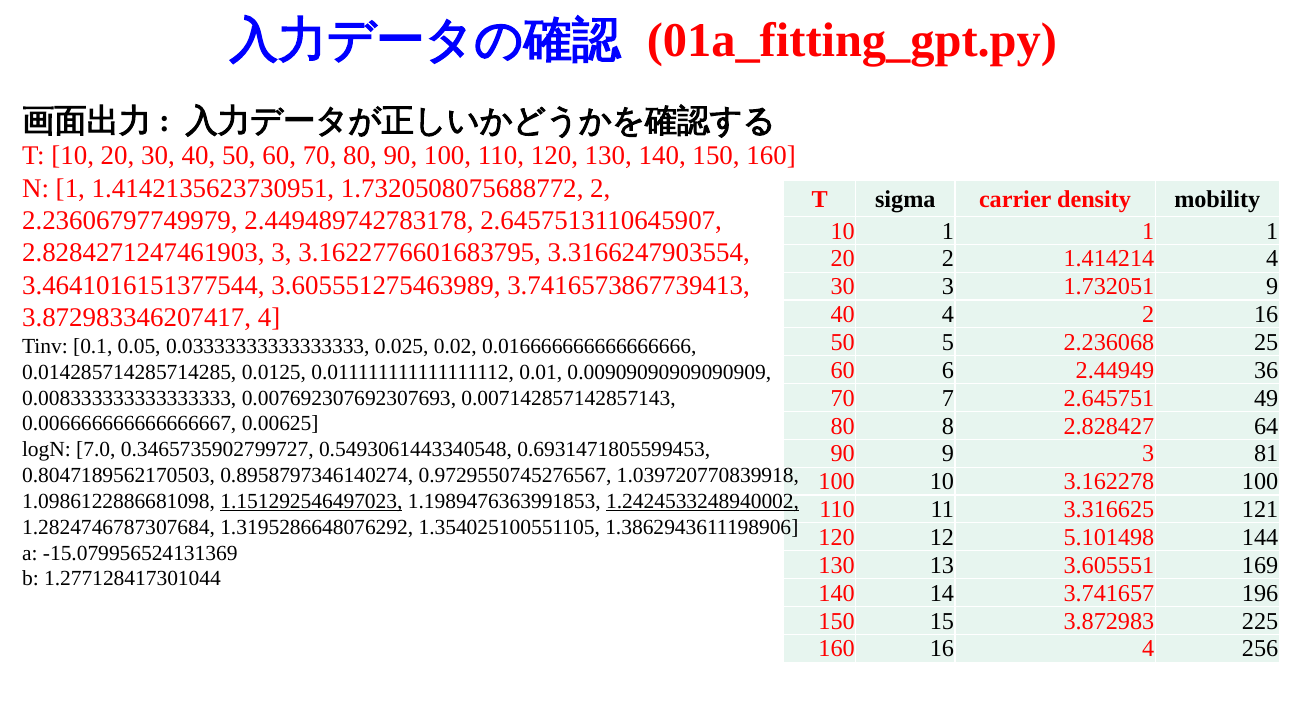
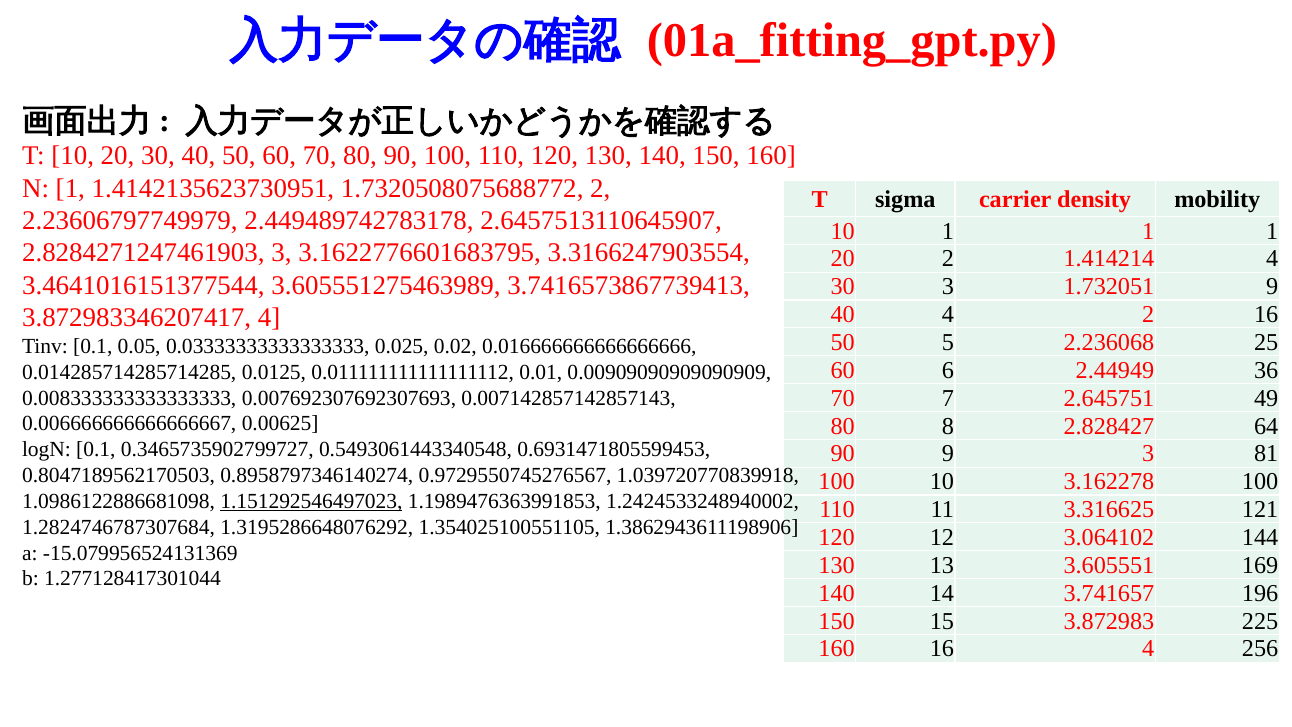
logN 7.0: 7.0 -> 0.1 (96, 449)
1.2424533248940002 underline: present -> none (703, 501)
5.101498: 5.101498 -> 3.064102 (1109, 537)
